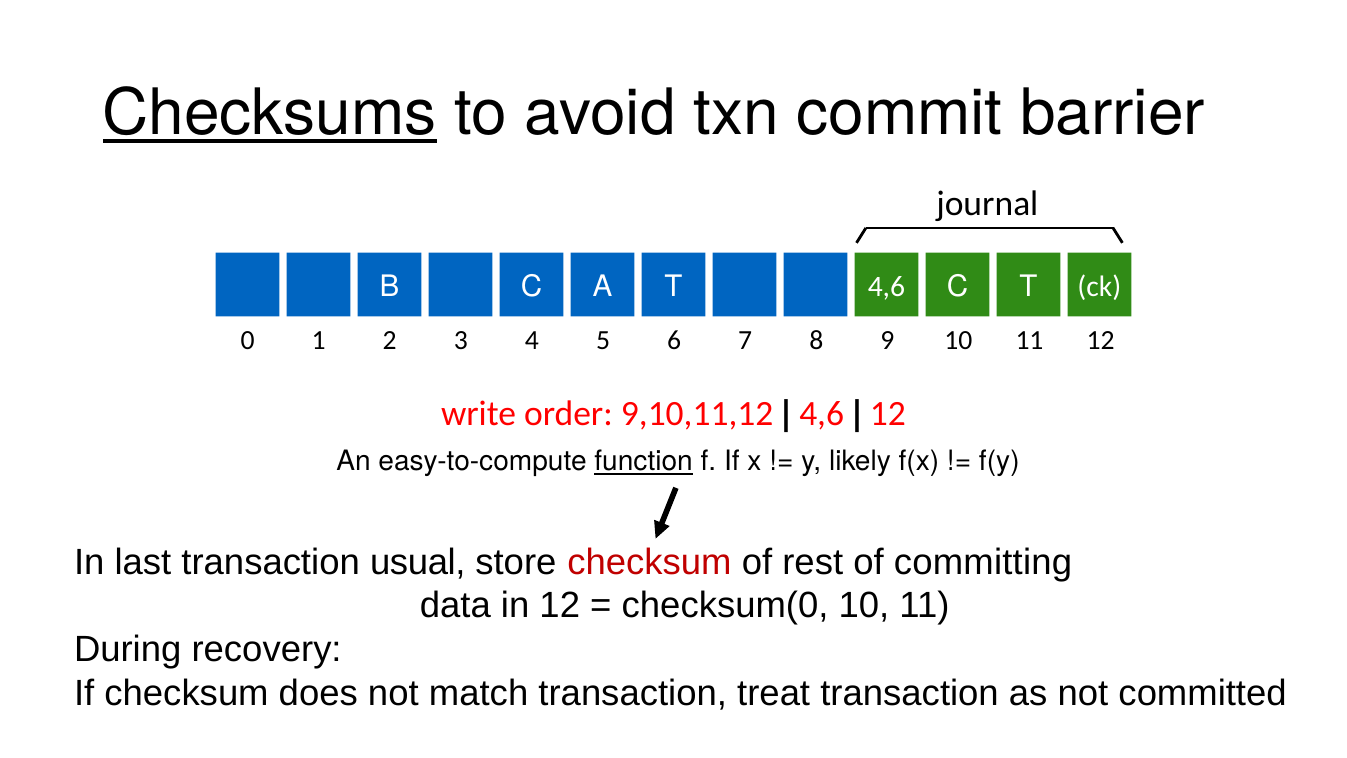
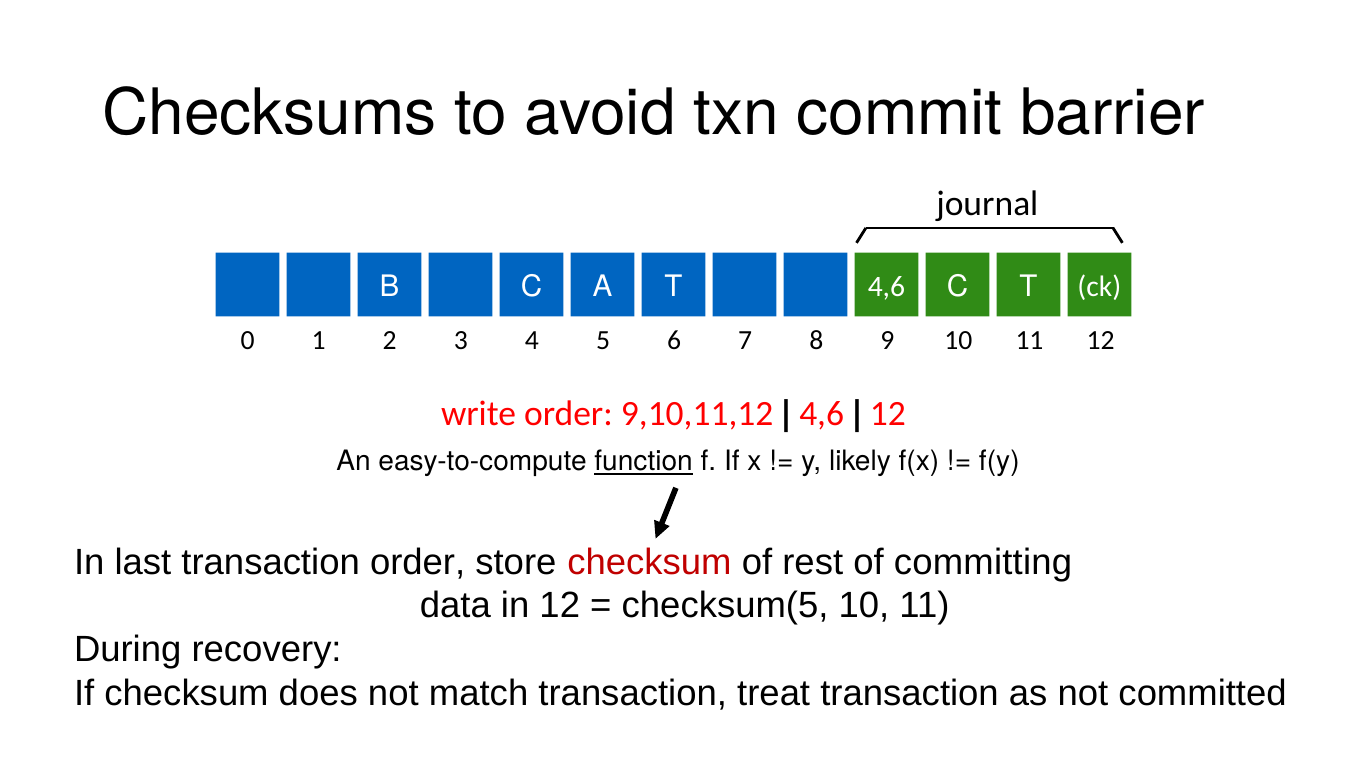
Checksums underline: present -> none (270, 113)
transaction usual: usual -> order (418, 562)
checksum(0: checksum(0 -> checksum(5 (725, 606)
